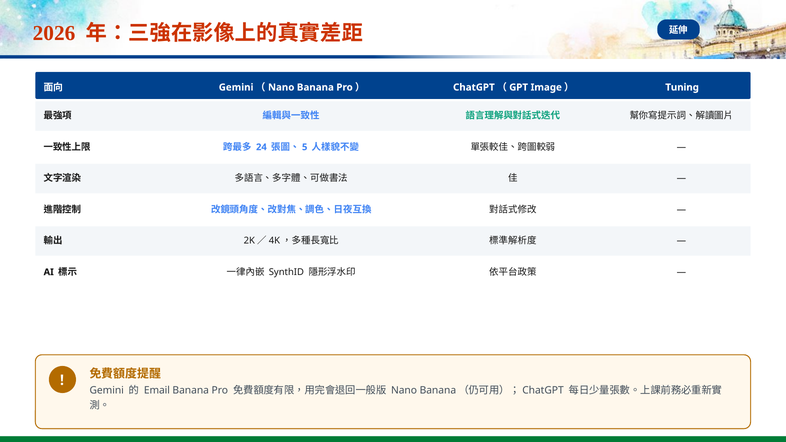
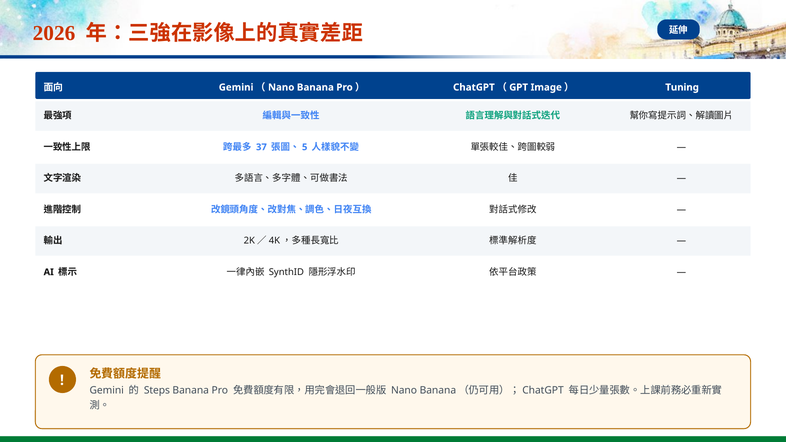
24: 24 -> 37 (261, 147)
Email: Email -> Steps (157, 390)
